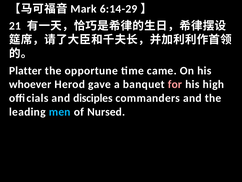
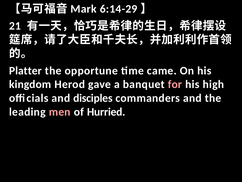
whoever: whoever -> kingdom (30, 84)
men colour: light blue -> pink (60, 112)
Nursed: Nursed -> Hurried (106, 112)
